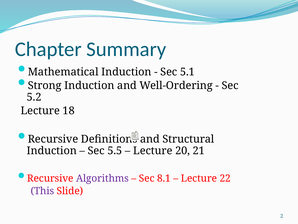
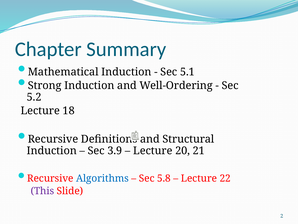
5.5: 5.5 -> 3.9 (115, 150)
Algorithms colour: purple -> blue (102, 178)
8.1: 8.1 -> 5.8 (164, 178)
